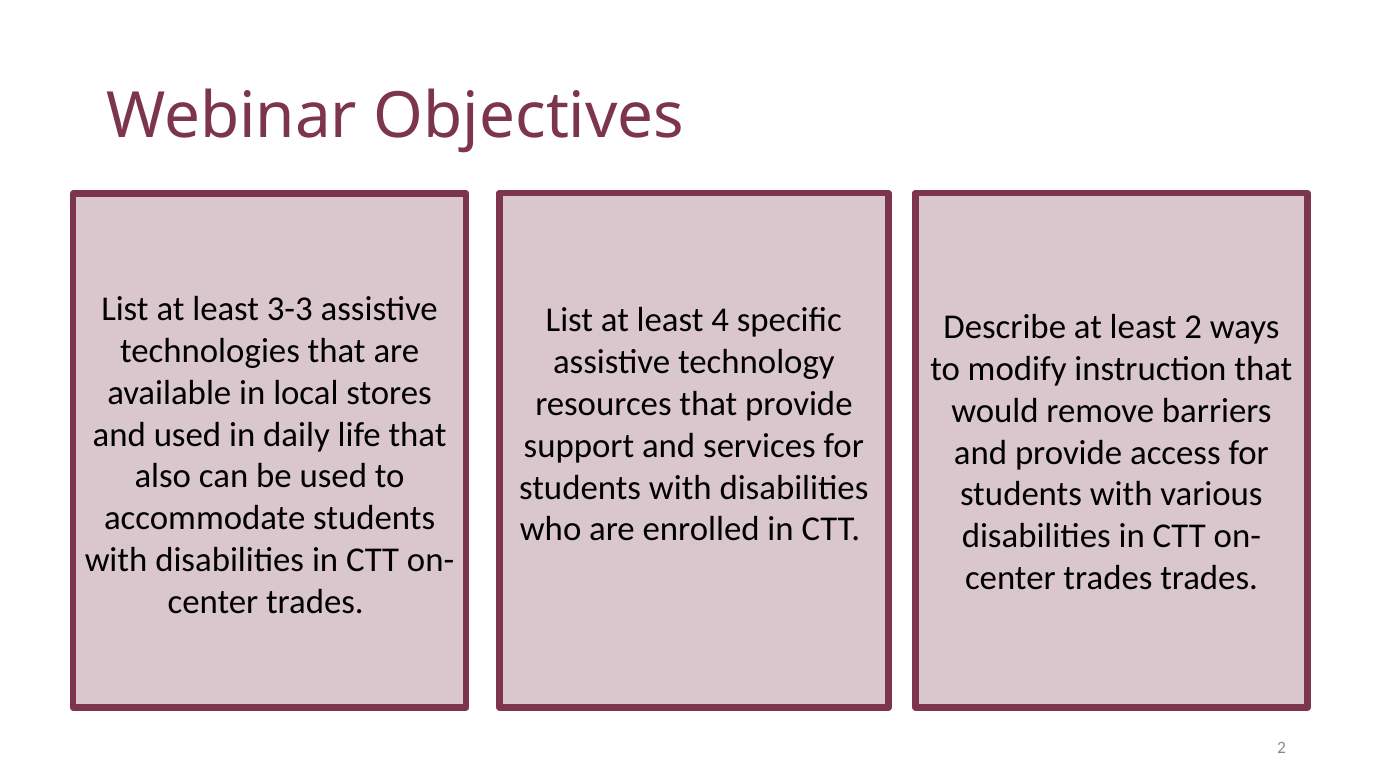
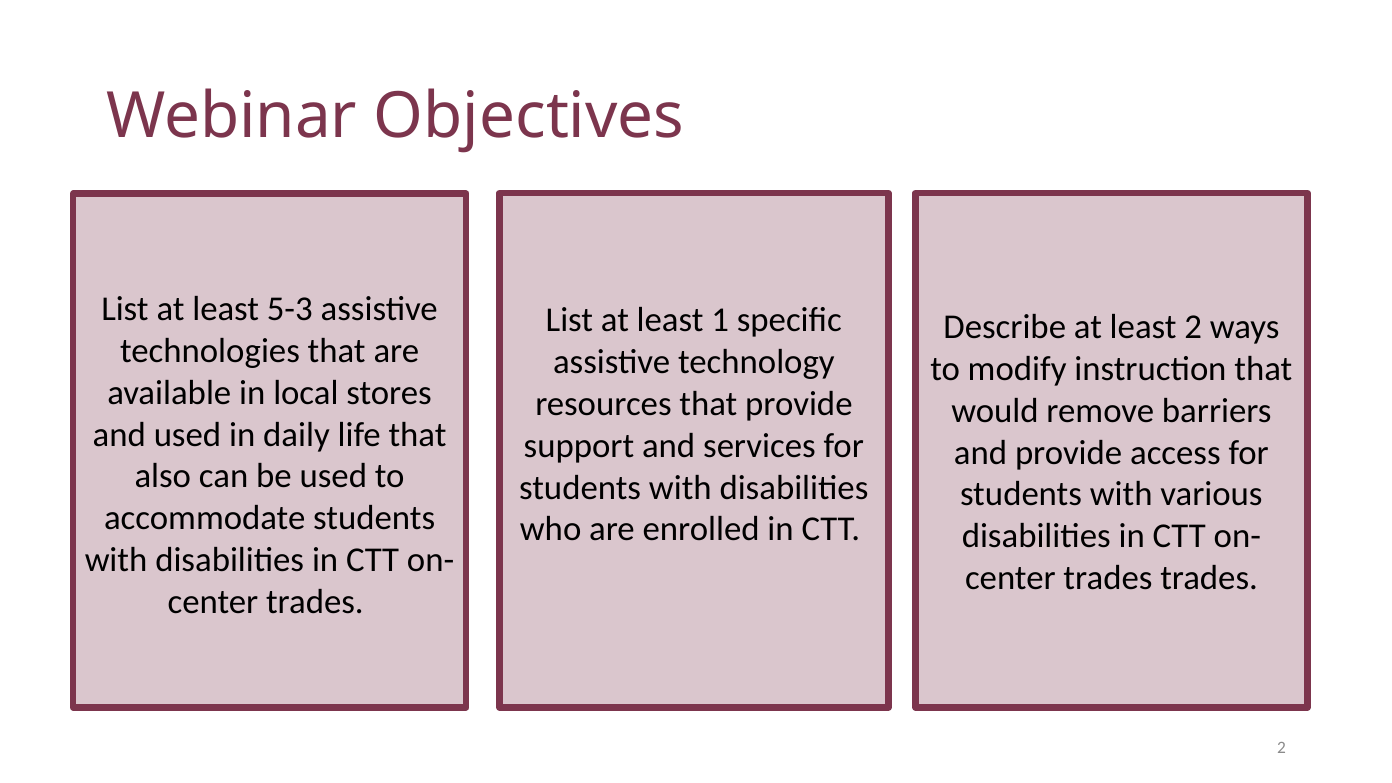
3-3: 3-3 -> 5-3 (290, 309)
4: 4 -> 1 (720, 320)
